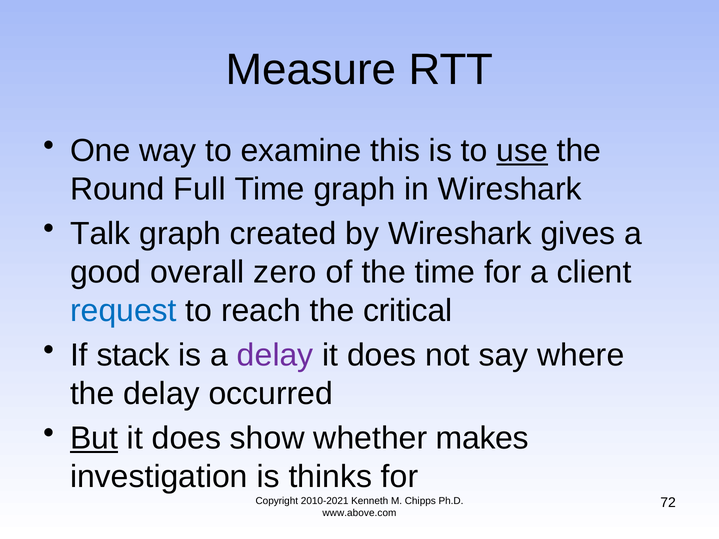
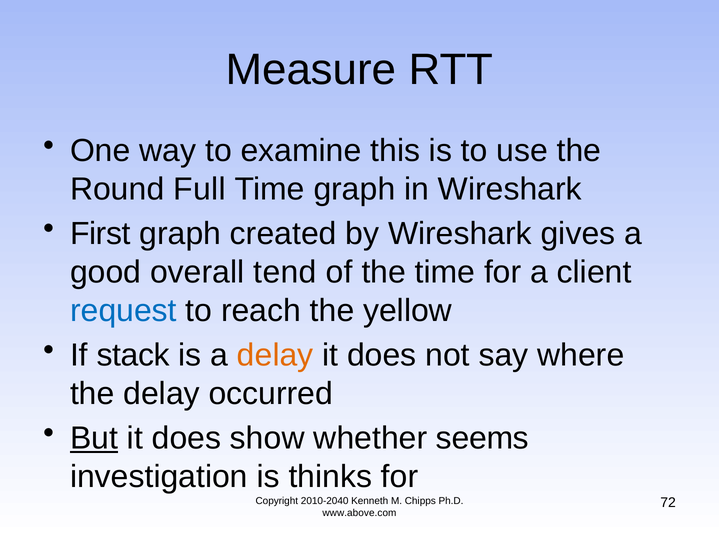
use underline: present -> none (522, 151)
Talk: Talk -> First (100, 234)
zero: zero -> tend (285, 272)
critical: critical -> yellow (408, 311)
delay colour: purple -> orange (275, 355)
makes: makes -> seems (482, 439)
2010-2021: 2010-2021 -> 2010-2040 (325, 501)
